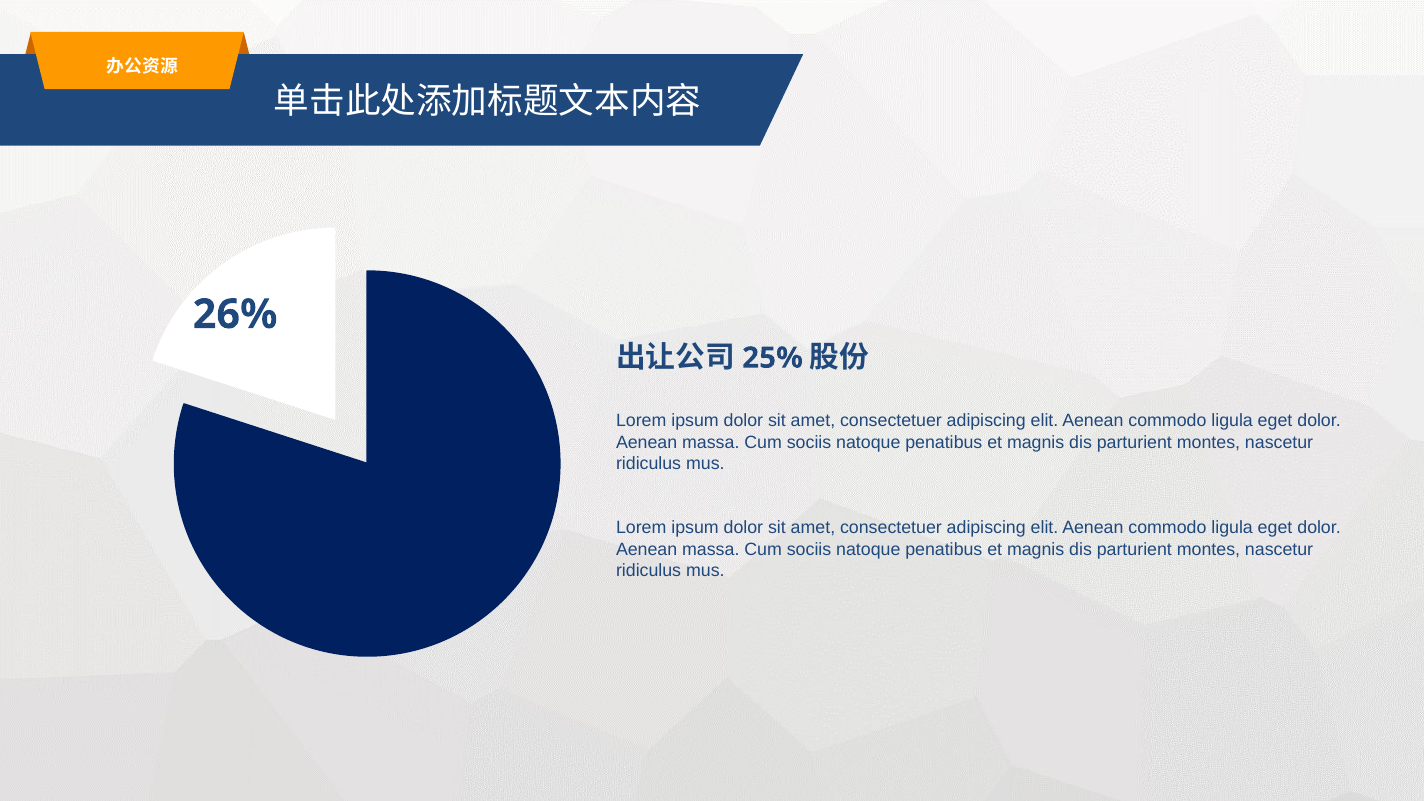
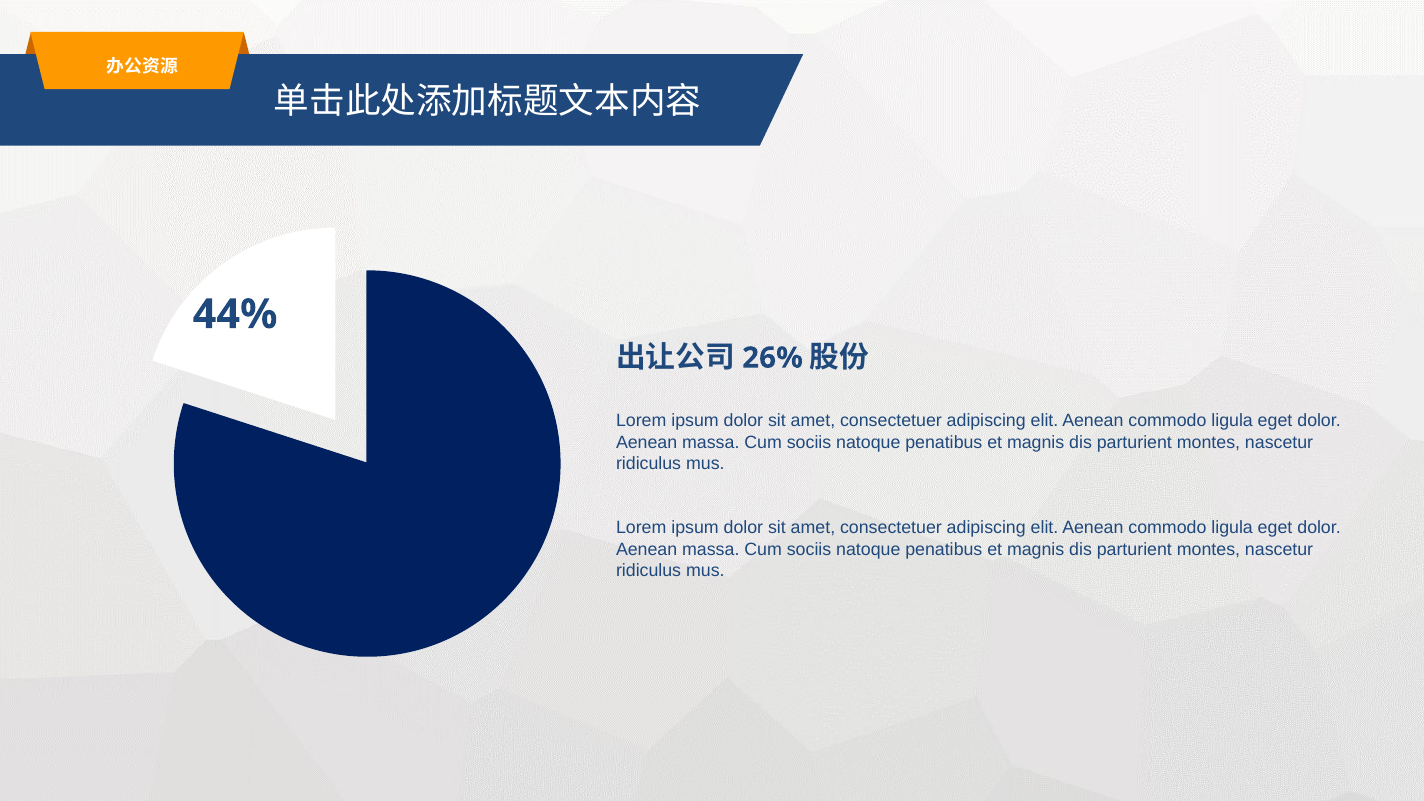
26%: 26% -> 44% (235, 314)
25%: 25% -> 26% (773, 358)
